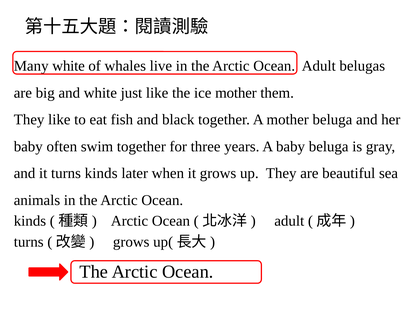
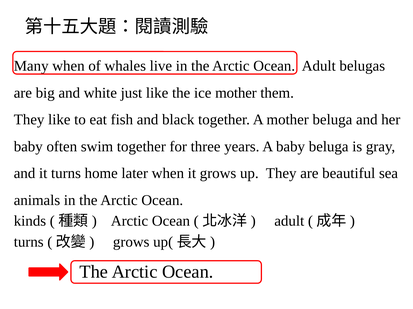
Many white: white -> when (68, 66)
turns kinds: kinds -> home (101, 174)
